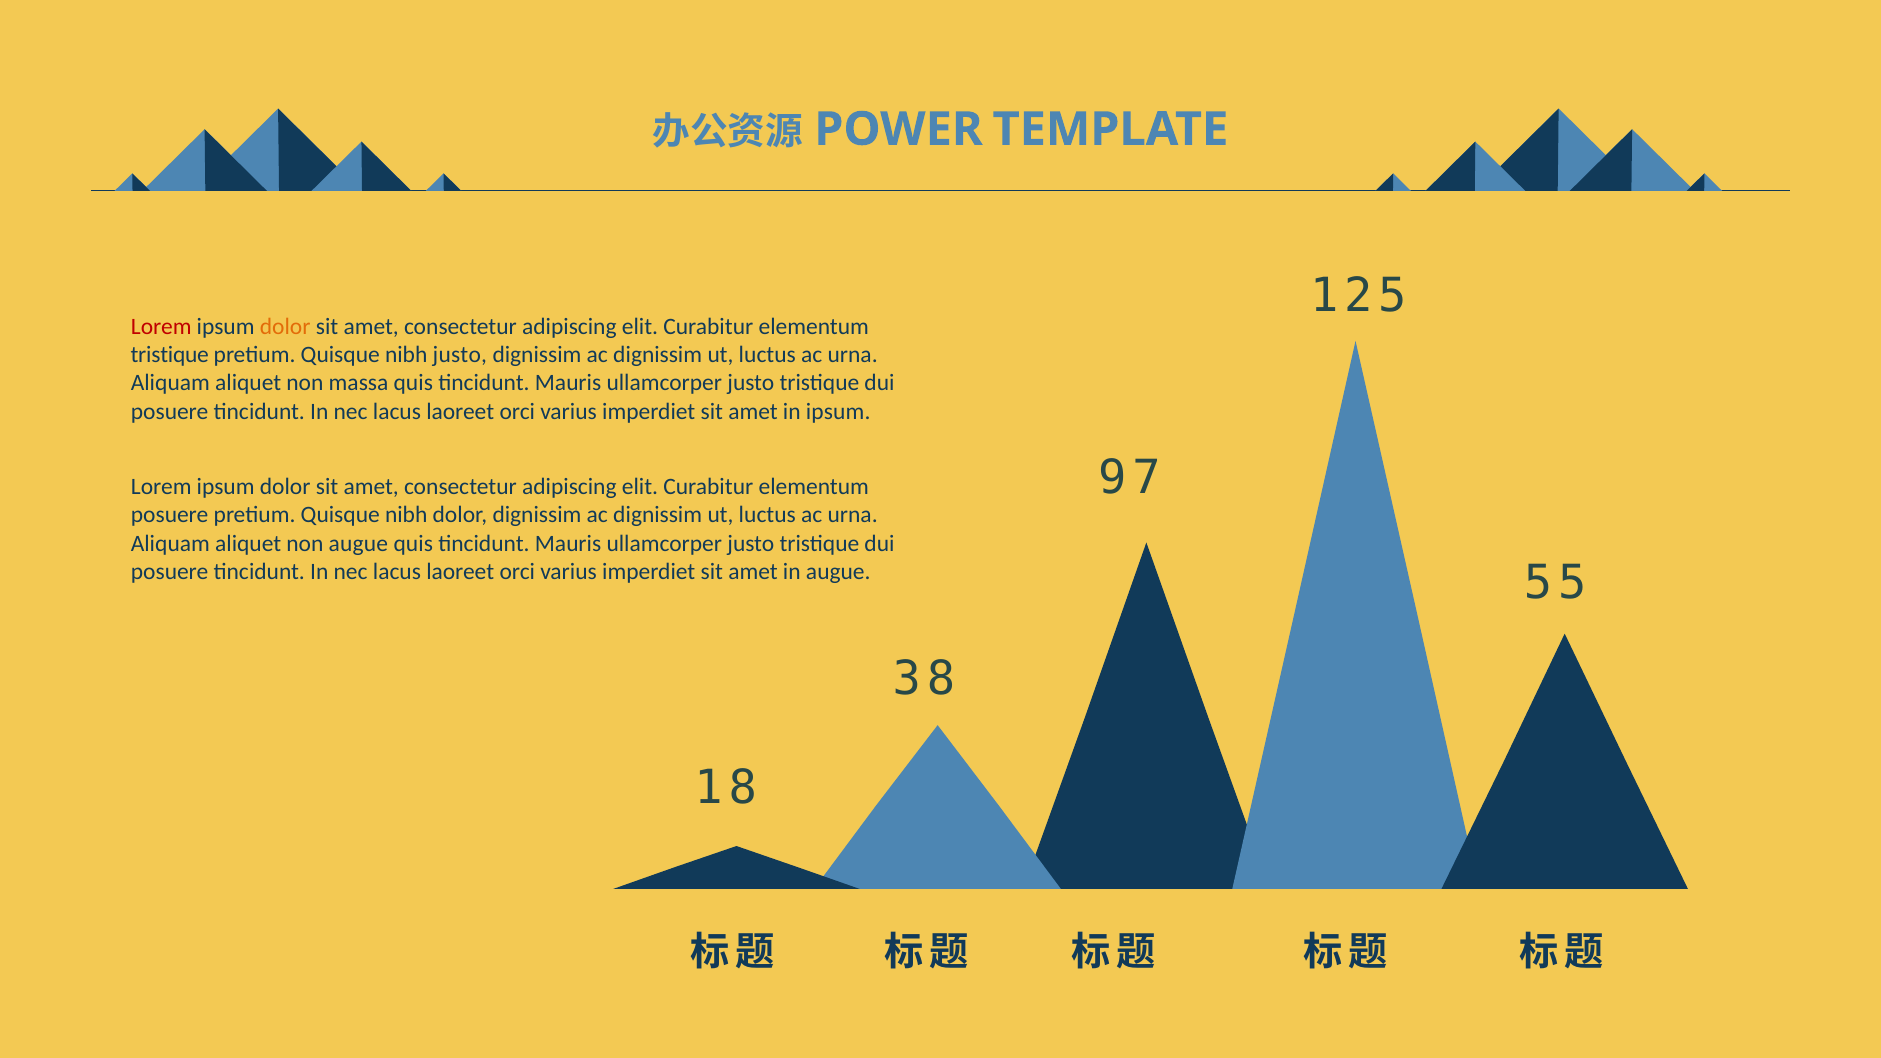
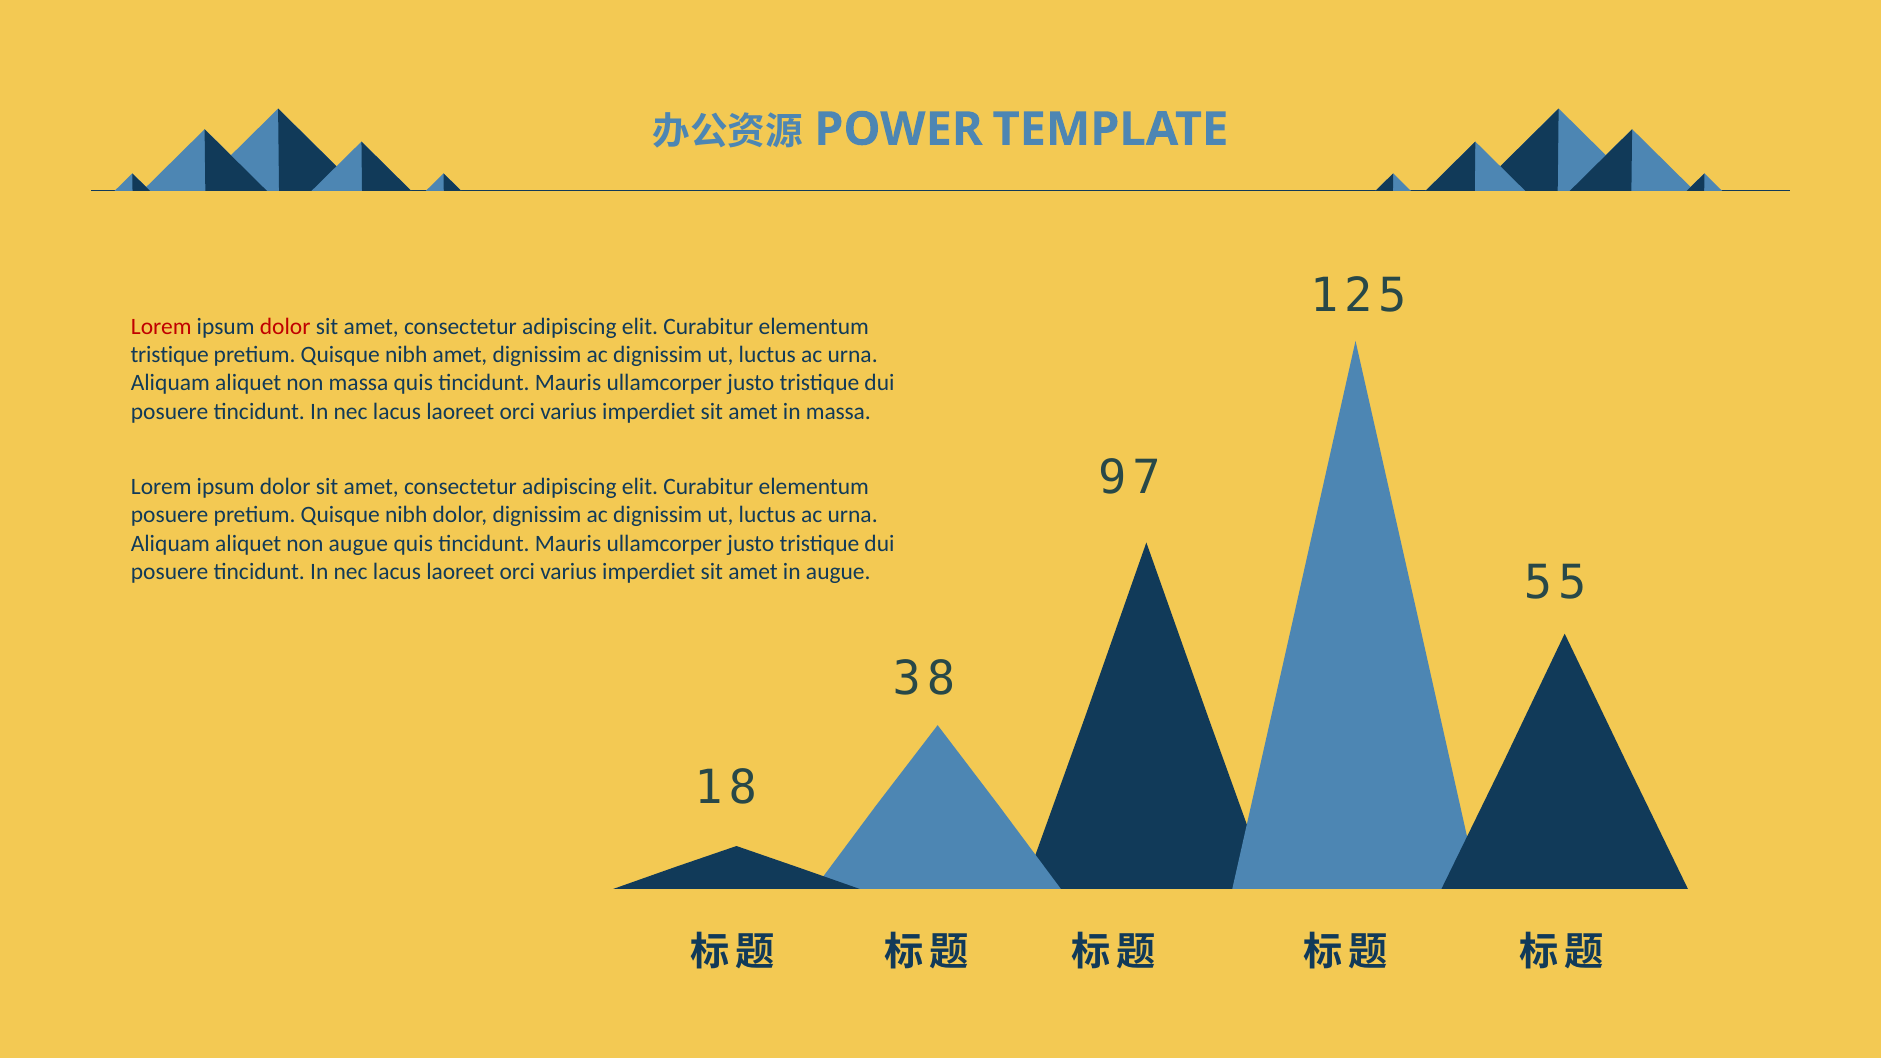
dolor colour: orange -> red (285, 327)
nibh justo: justo -> amet (460, 355)
in ipsum: ipsum -> massa (838, 411)
